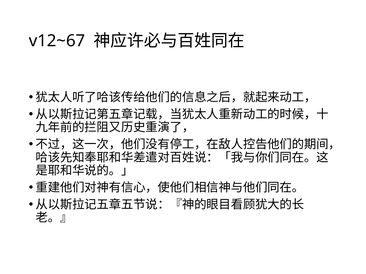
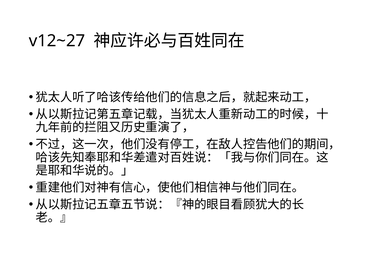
v12~67: v12~67 -> v12~27 (57, 41)
